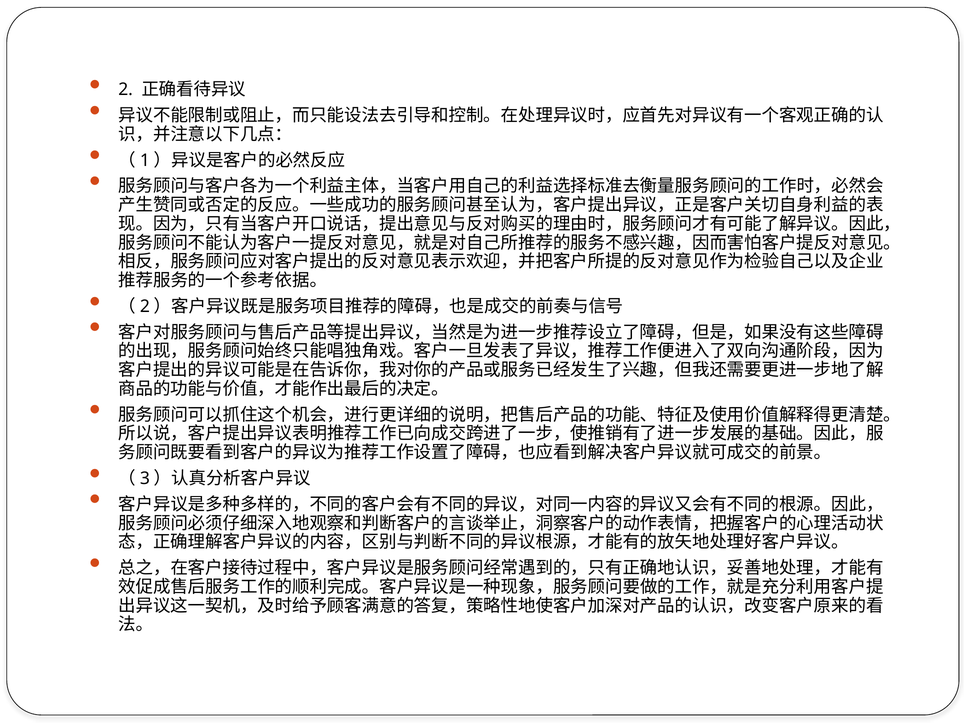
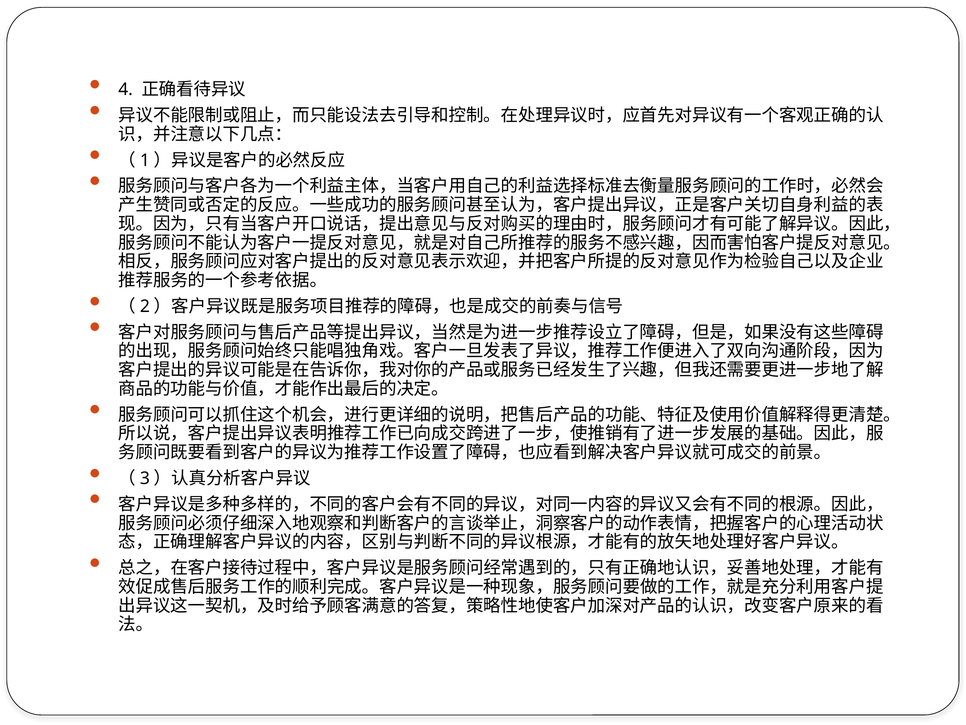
2: 2 -> 4 (126, 90)
